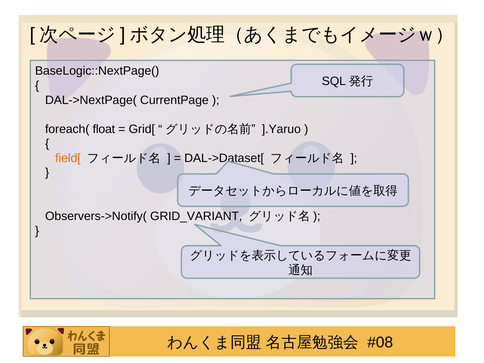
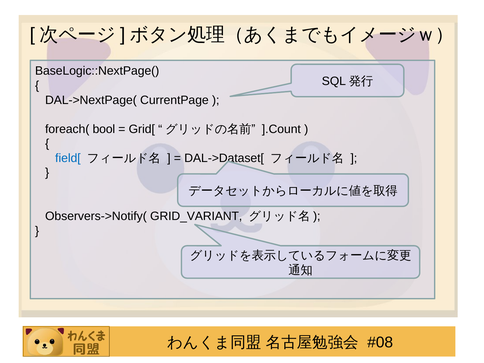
float: float -> bool (104, 129)
].Yaruo: ].Yaruo -> ].Count (281, 129)
field[ colour: orange -> blue (68, 158)
